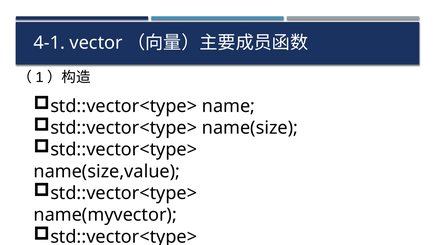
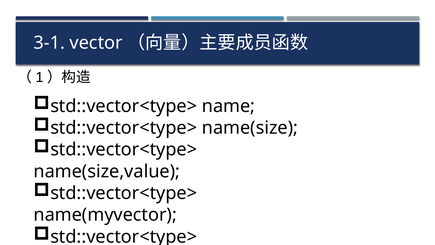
4-1: 4-1 -> 3-1 (49, 43)
